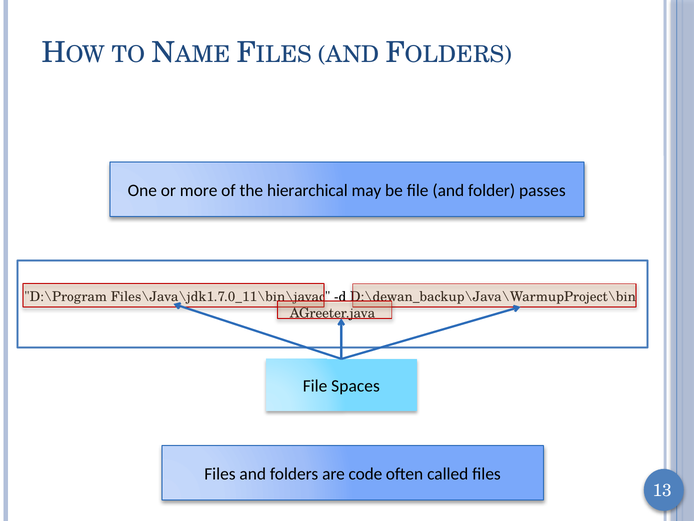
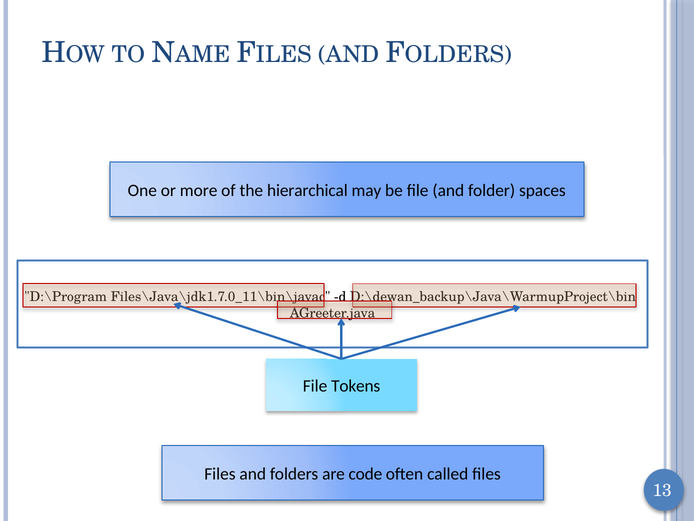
passes: passes -> spaces (542, 190)
Spaces: Spaces -> Tokens (356, 386)
